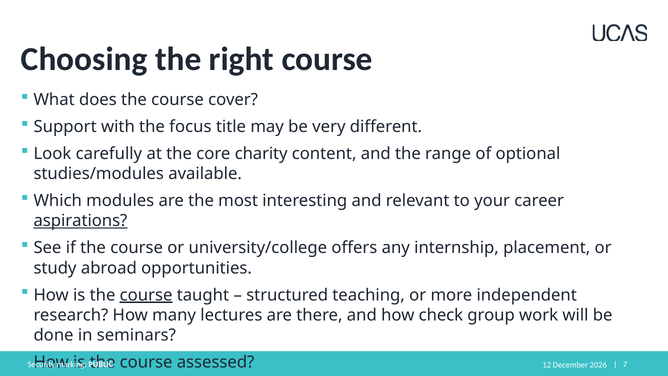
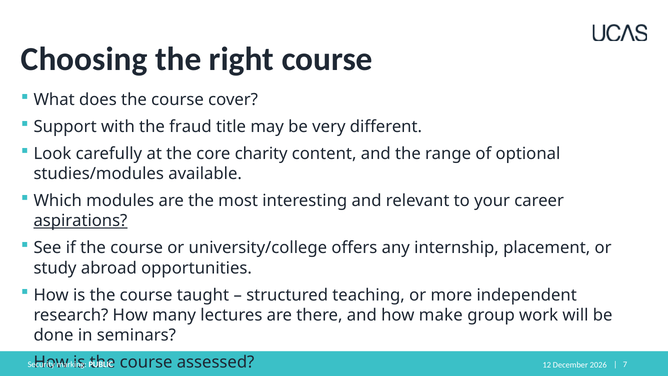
focus: focus -> fraud (190, 127)
course underline: present -> none (146, 295)
check: check -> make (441, 315)
